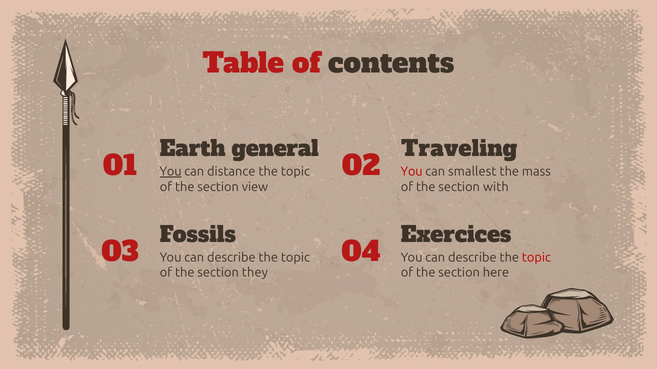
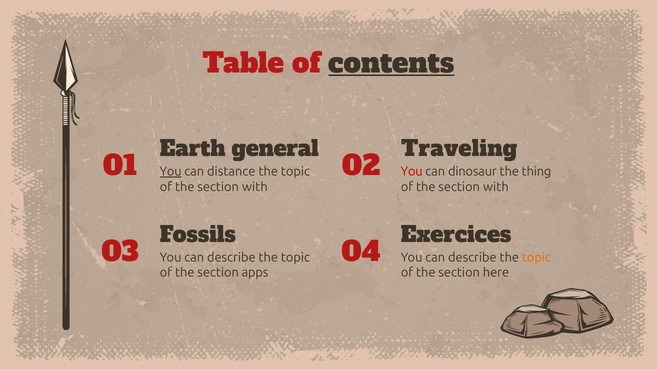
contents underline: none -> present (391, 64)
smallest: smallest -> dinosaur (472, 172)
mass: mass -> thing (537, 172)
view: view -> with (255, 187)
topic colour: red -> orange (536, 258)
they: they -> apps (255, 273)
